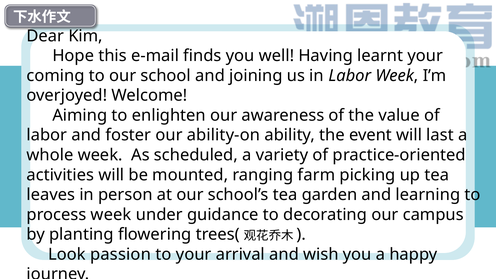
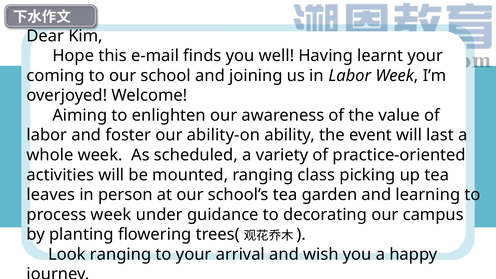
farm: farm -> class (316, 175)
Look passion: passion -> ranging (121, 254)
